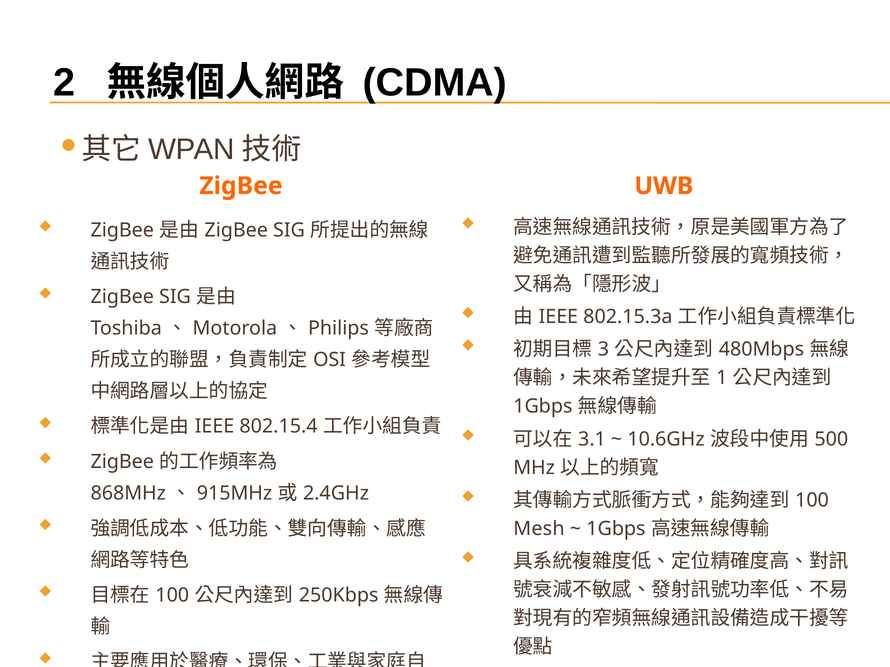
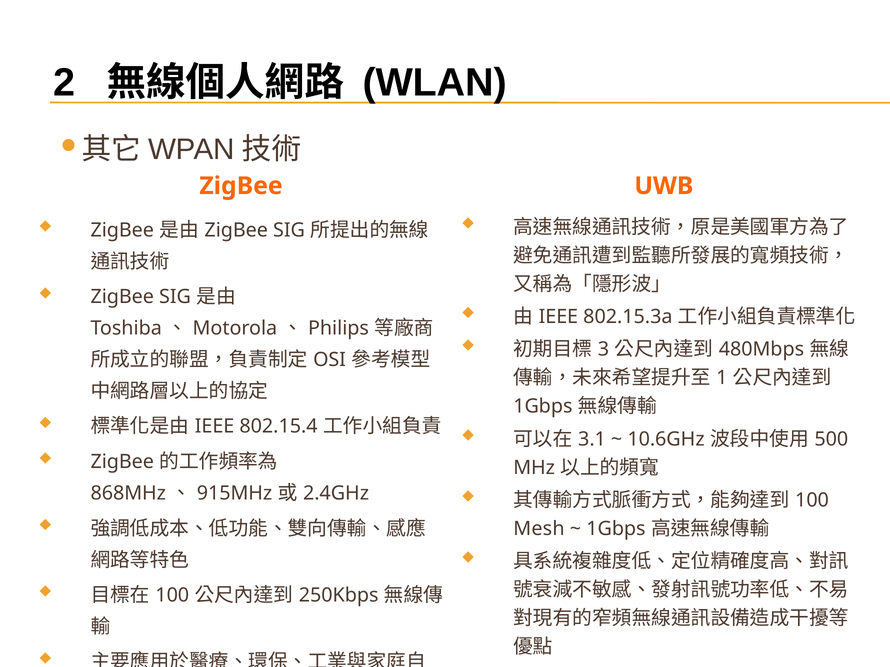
CDMA: CDMA -> WLAN (435, 83)
